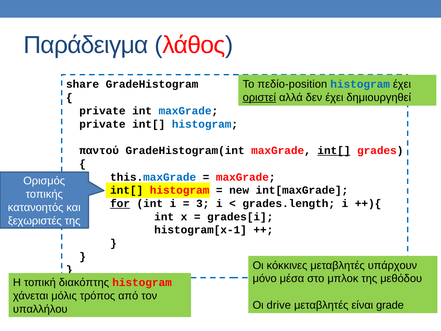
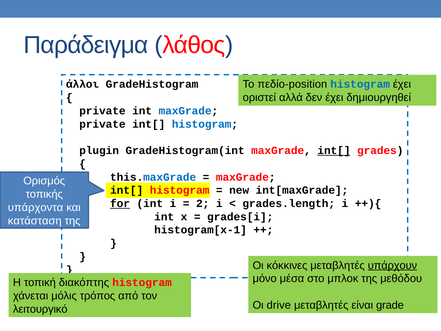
share: share -> άλλοι (83, 84)
οριστεί underline: present -> none (259, 98)
παντού: παντού -> plugin (99, 150)
3: 3 -> 2 (203, 203)
κατανοητός: κατανοητός -> υπάρχοντα (36, 207)
ξεχωριστές: ξεχωριστές -> κατάσταση (35, 221)
υπάρχουν underline: none -> present (392, 265)
υπαλλήλου: υπαλλήλου -> λειτουργικό (40, 309)
